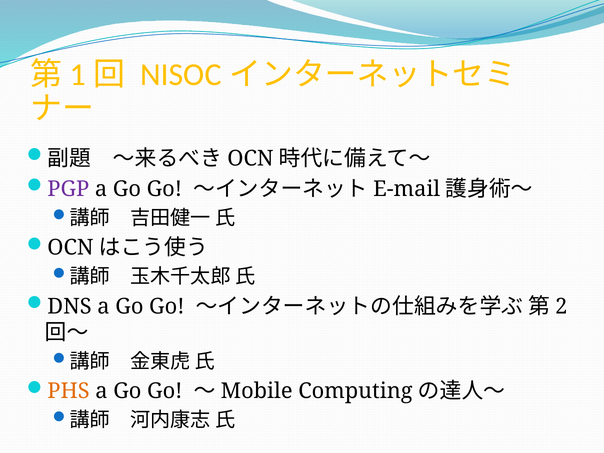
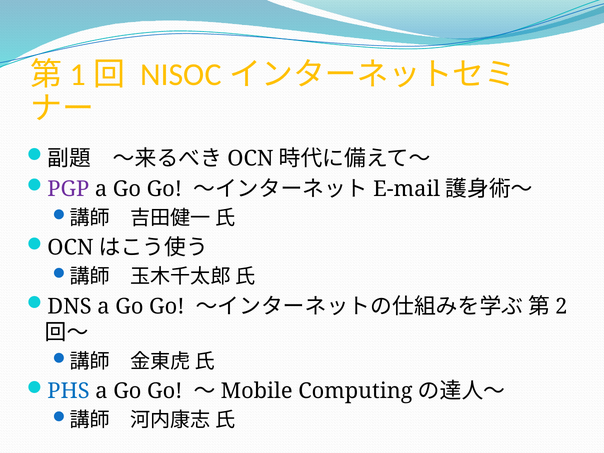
PHS colour: orange -> blue (69, 391)
